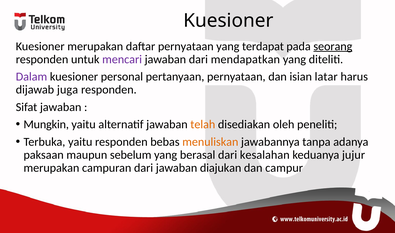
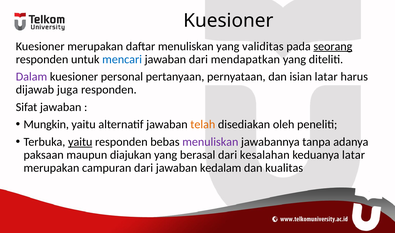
daftar pernyataan: pernyataan -> menuliskan (186, 46)
terdapat: terdapat -> validitas (263, 46)
mencari colour: purple -> blue (122, 59)
yaitu underline: none -> present (80, 142)
menuliskan colour: orange -> purple (210, 142)
sebelum: sebelum -> diajukan (131, 155)
keduanya jujur: jujur -> latar (354, 155)
diajukan: diajukan -> kedalam (221, 168)
campur: campur -> kualitas (284, 168)
